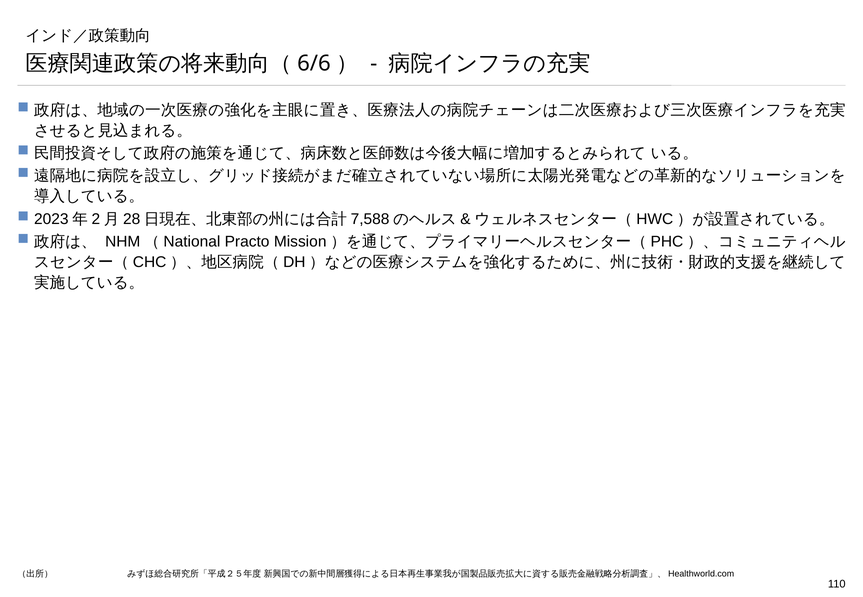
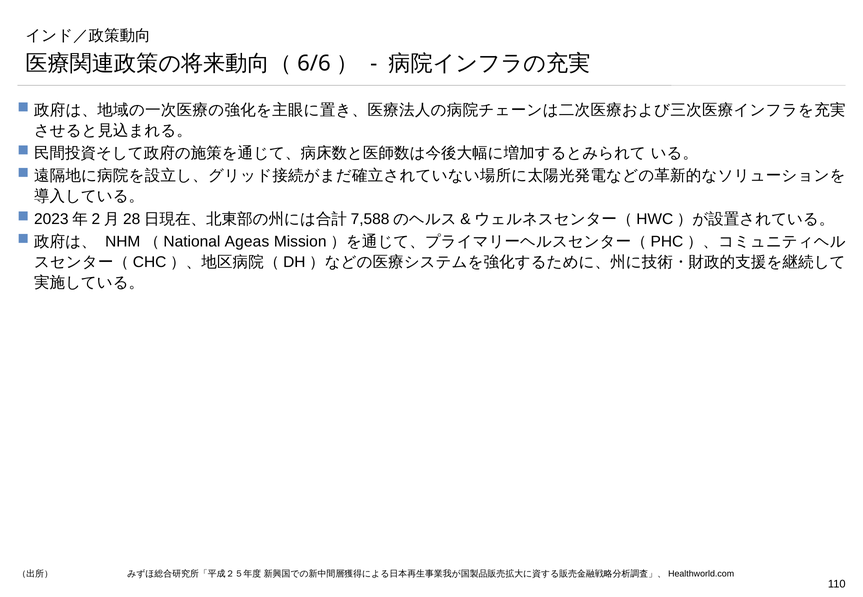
Practo: Practo -> Ageas (247, 242)
